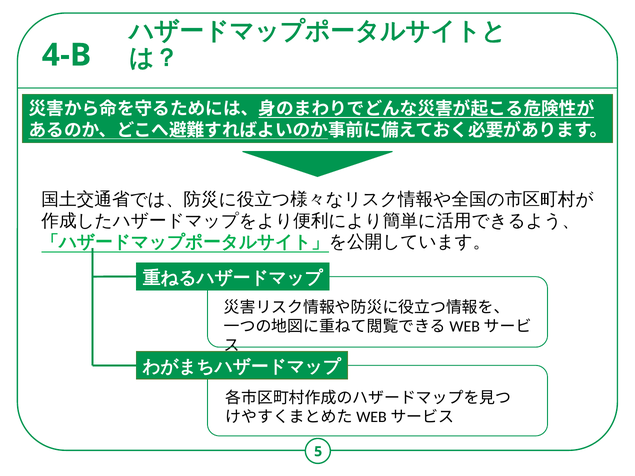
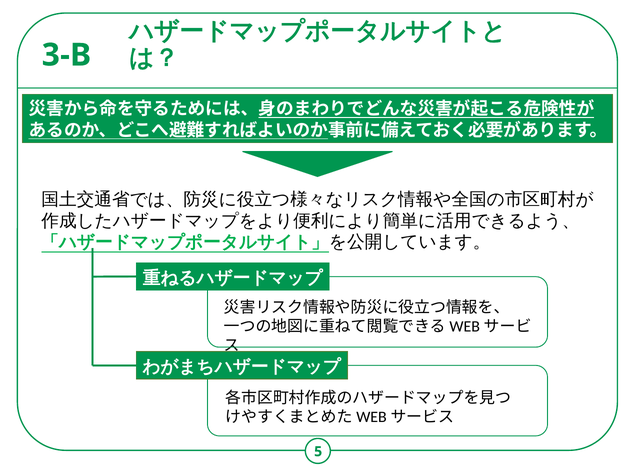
4-B: 4-B -> 3-B (66, 55)
